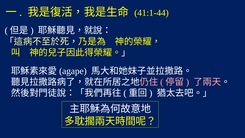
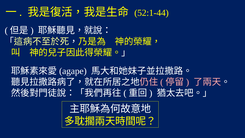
41:1-44: 41:1-44 -> 52:1-44 (152, 13)
